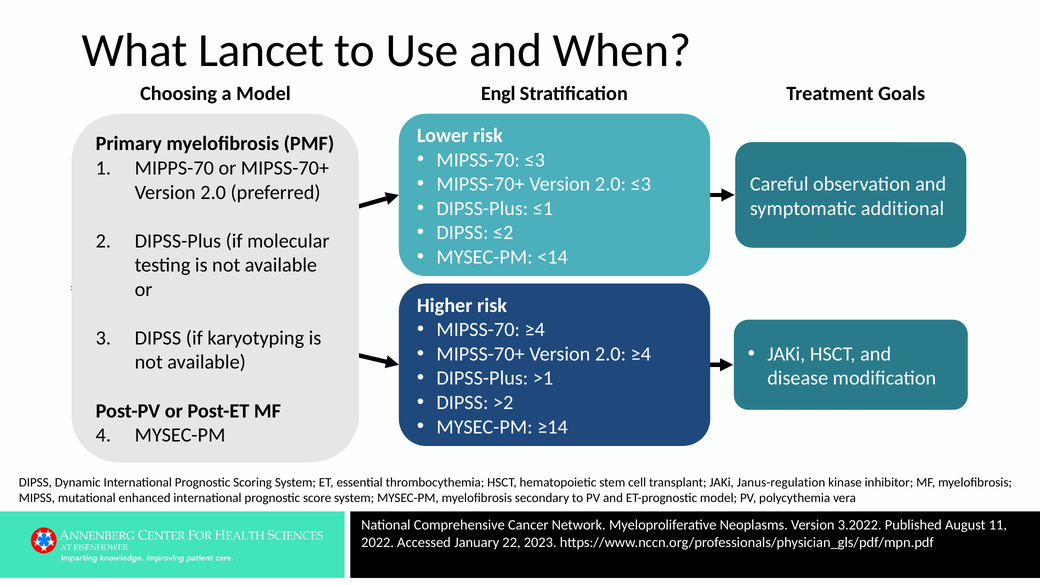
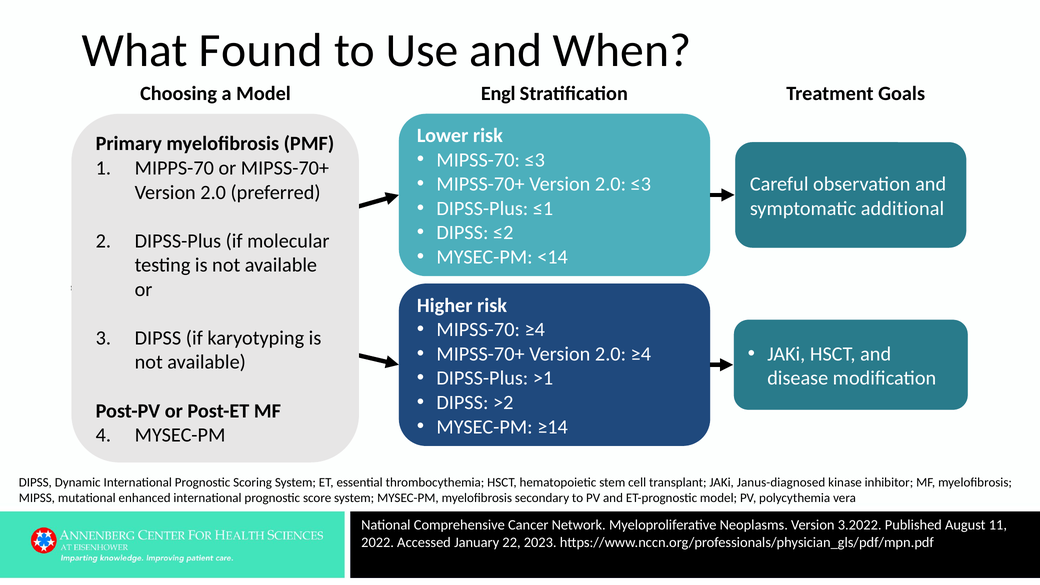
Lancet: Lancet -> Found (261, 51)
Janus-regulation: Janus-regulation -> Janus-diagnosed (781, 483)
